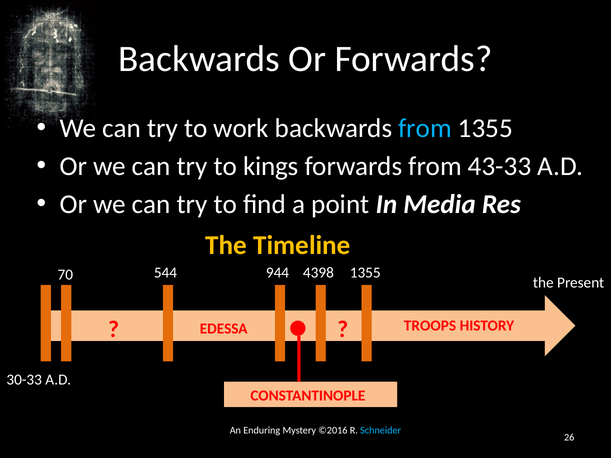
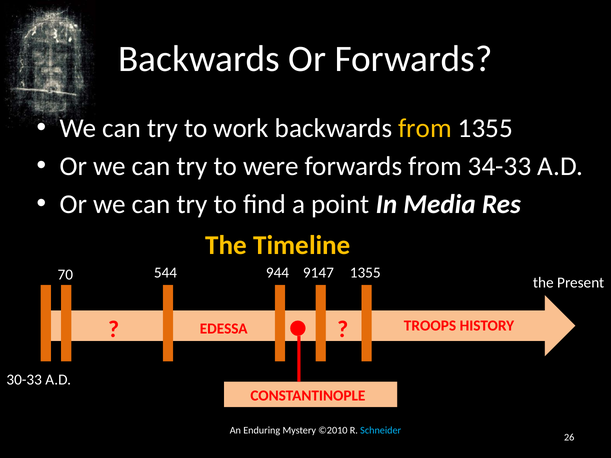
from colour: light blue -> yellow (425, 128)
kings: kings -> were (271, 166)
43-33: 43-33 -> 34-33 (500, 166)
4398: 4398 -> 9147 (318, 273)
©2016: ©2016 -> ©2010 (333, 430)
